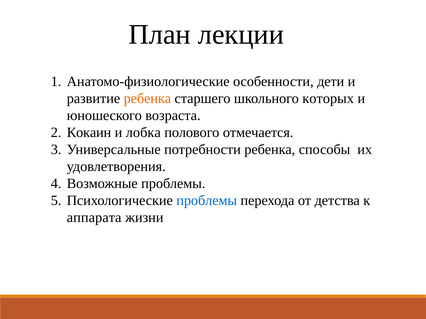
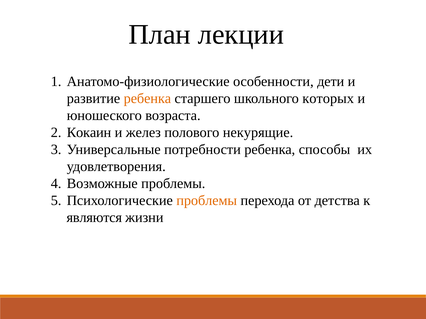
лобка: лобка -> желез (143, 133)
отмечается: отмечается -> некурящие (258, 133)
проблемы colour: blue -> orange (207, 201)
аппарата: аппарата -> являются (94, 218)
